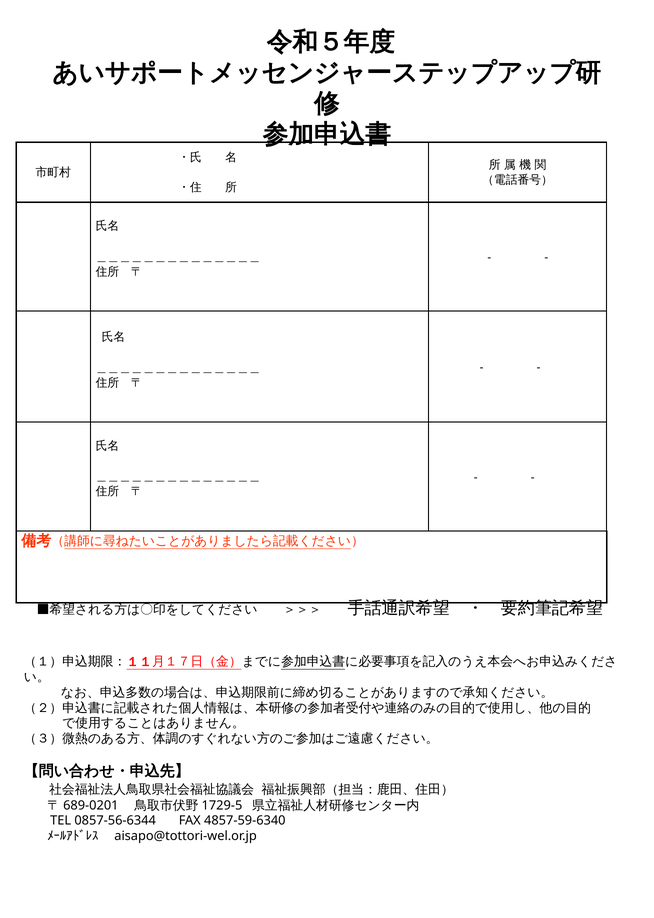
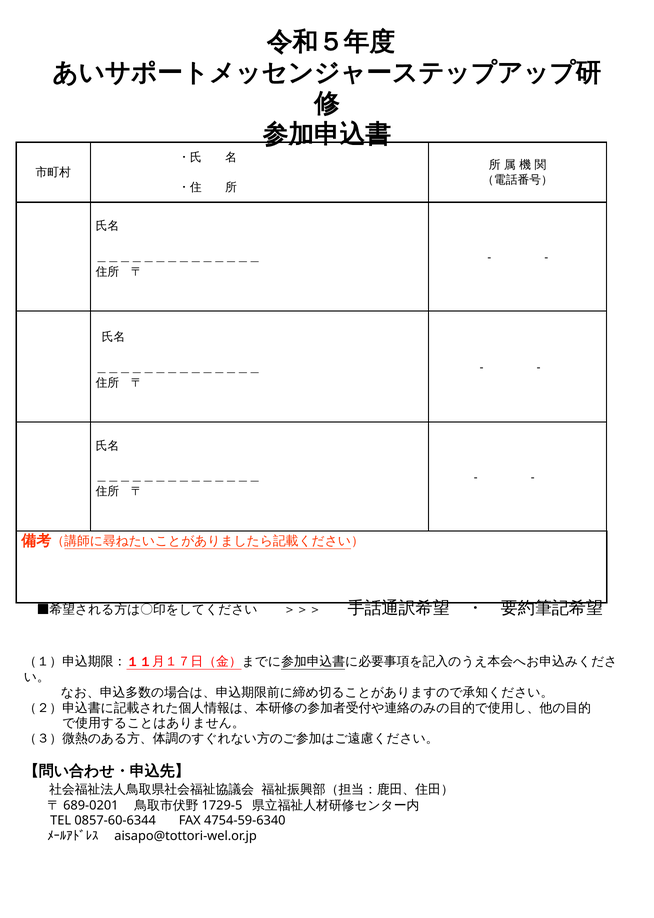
0857-56-6344: 0857-56-6344 -> 0857-60-6344 (115, 820)
4857-59-6340: 4857-59-6340 -> 4754-59-6340 (245, 820)
